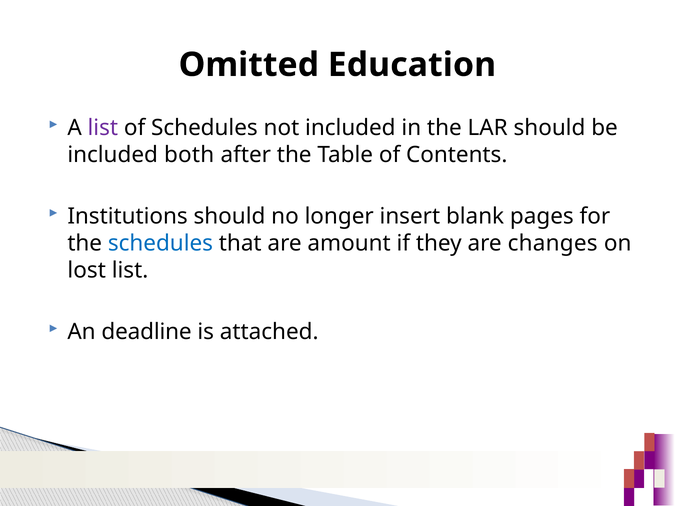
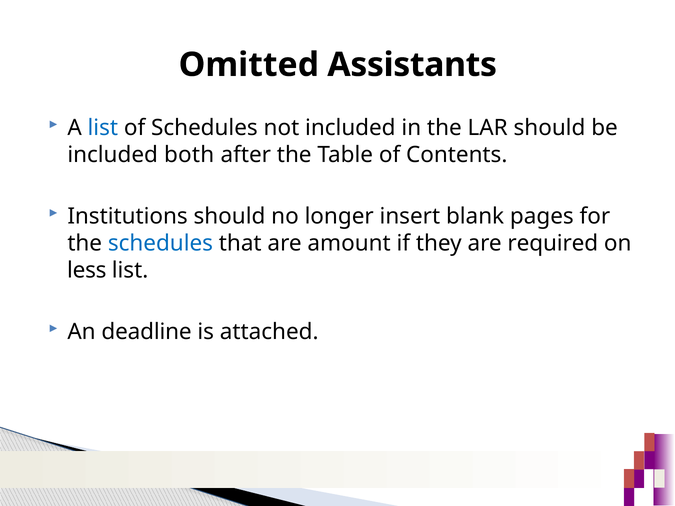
Education: Education -> Assistants (412, 65)
list colour: purple -> blue (103, 128)
changes: changes -> required (553, 243)
lost: lost -> less (87, 270)
